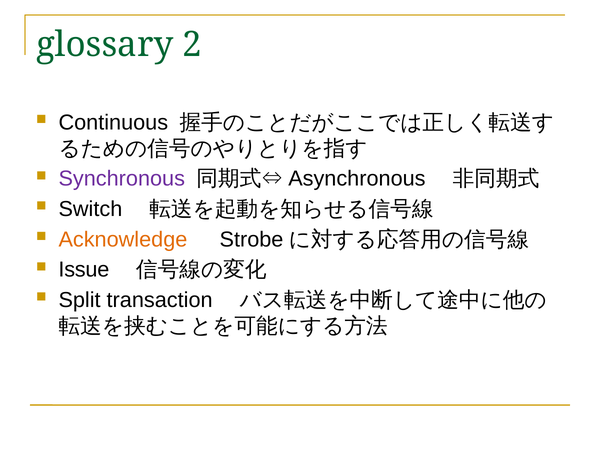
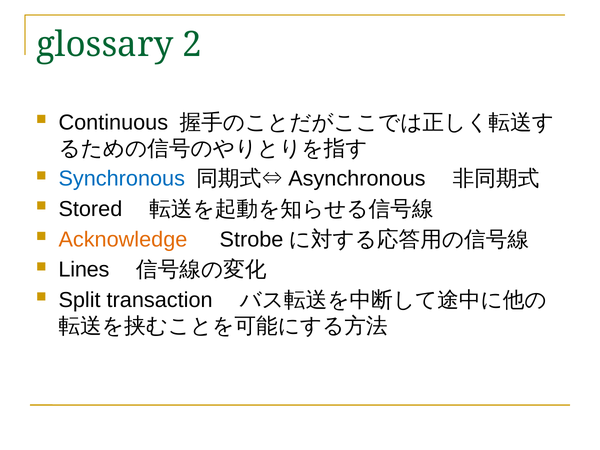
Synchronous colour: purple -> blue (122, 179)
Switch: Switch -> Stored (90, 209)
Issue: Issue -> Lines (84, 270)
